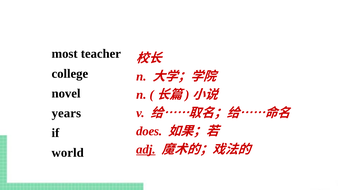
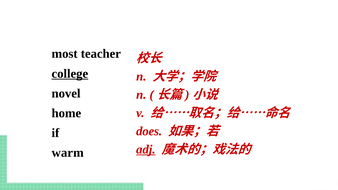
college underline: none -> present (70, 74)
years: years -> home (66, 113)
world: world -> warm (68, 153)
